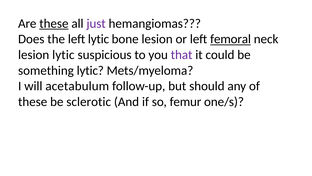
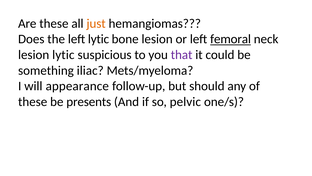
these underline: present -> none (54, 23)
just colour: purple -> orange (96, 23)
something lytic: lytic -> iliac (90, 70)
acetabulum: acetabulum -> appearance (77, 86)
sclerotic: sclerotic -> presents (89, 101)
femur: femur -> pelvic (185, 101)
